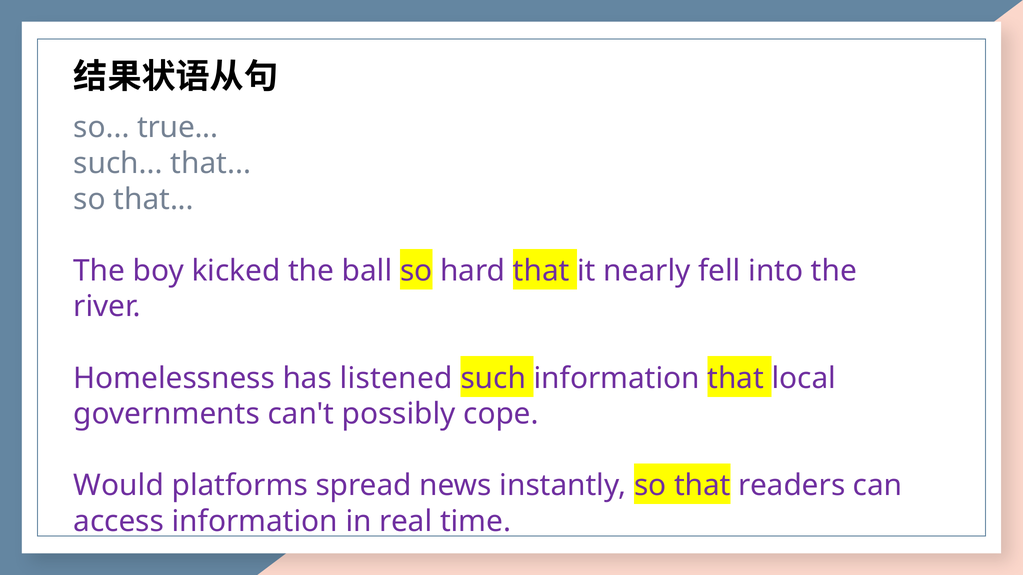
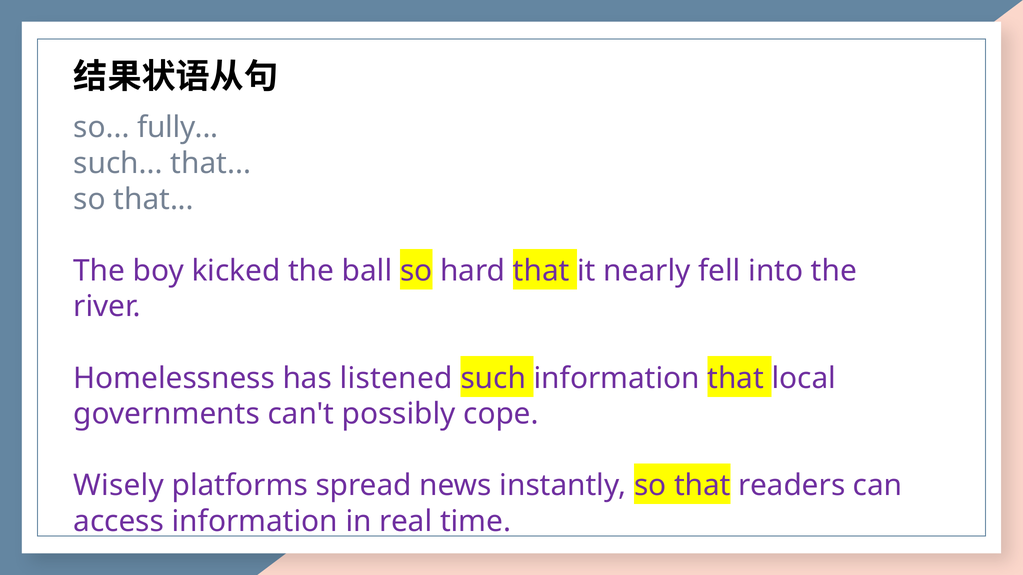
true: true -> fully (178, 128)
Would: Would -> Wisely (119, 486)
